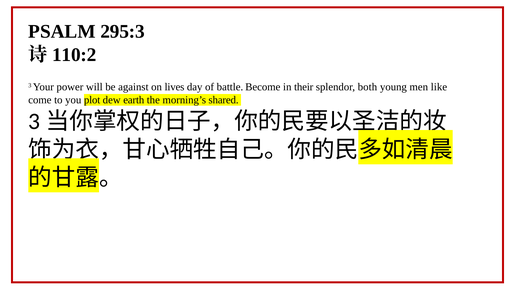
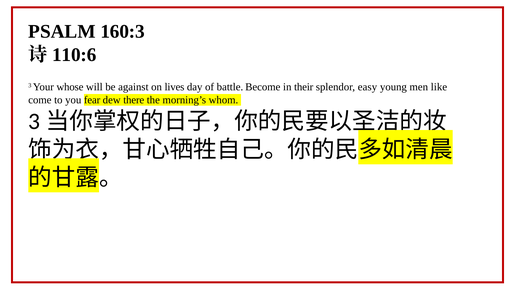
295:3: 295:3 -> 160:3 (123, 32)
110:2: 110:2 -> 110:6 (74, 55)
power: power -> whose (70, 87)
both: both -> easy (367, 87)
plot: plot -> fear (92, 100)
earth: earth -> there (134, 100)
shared: shared -> whom (223, 100)
